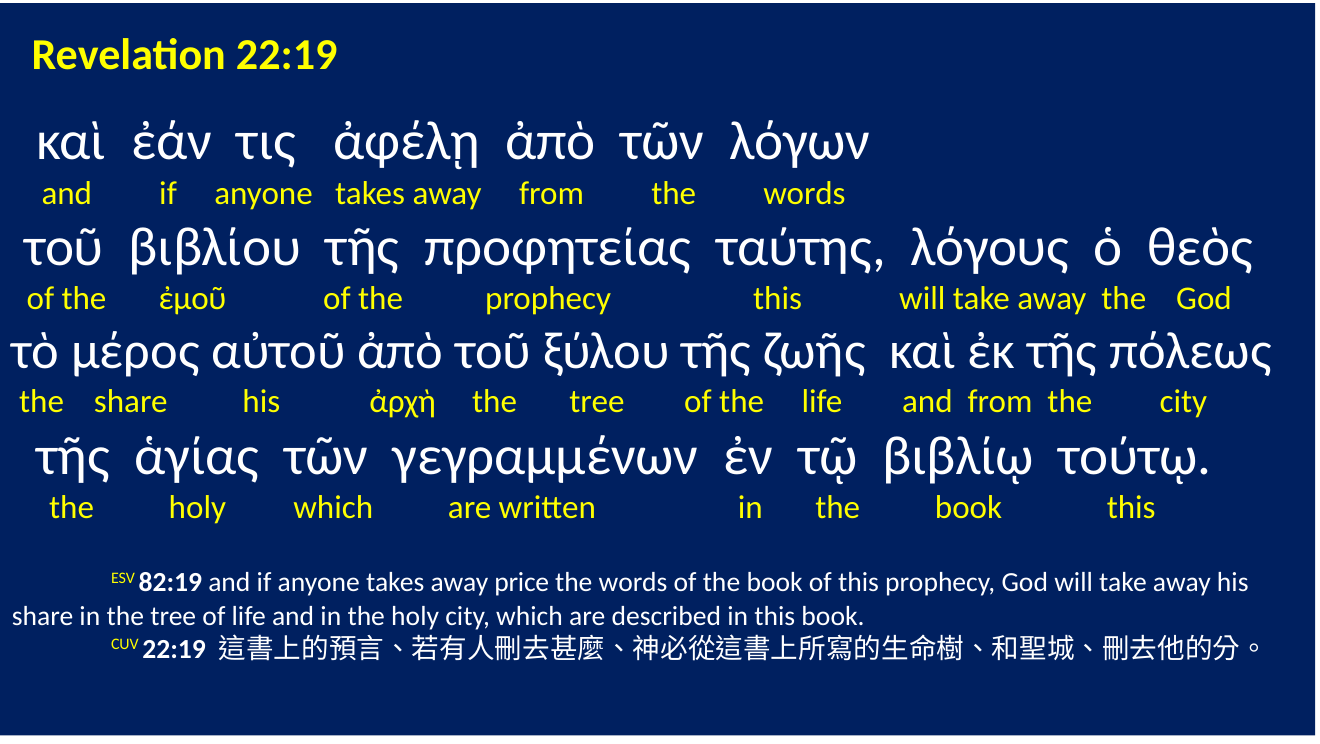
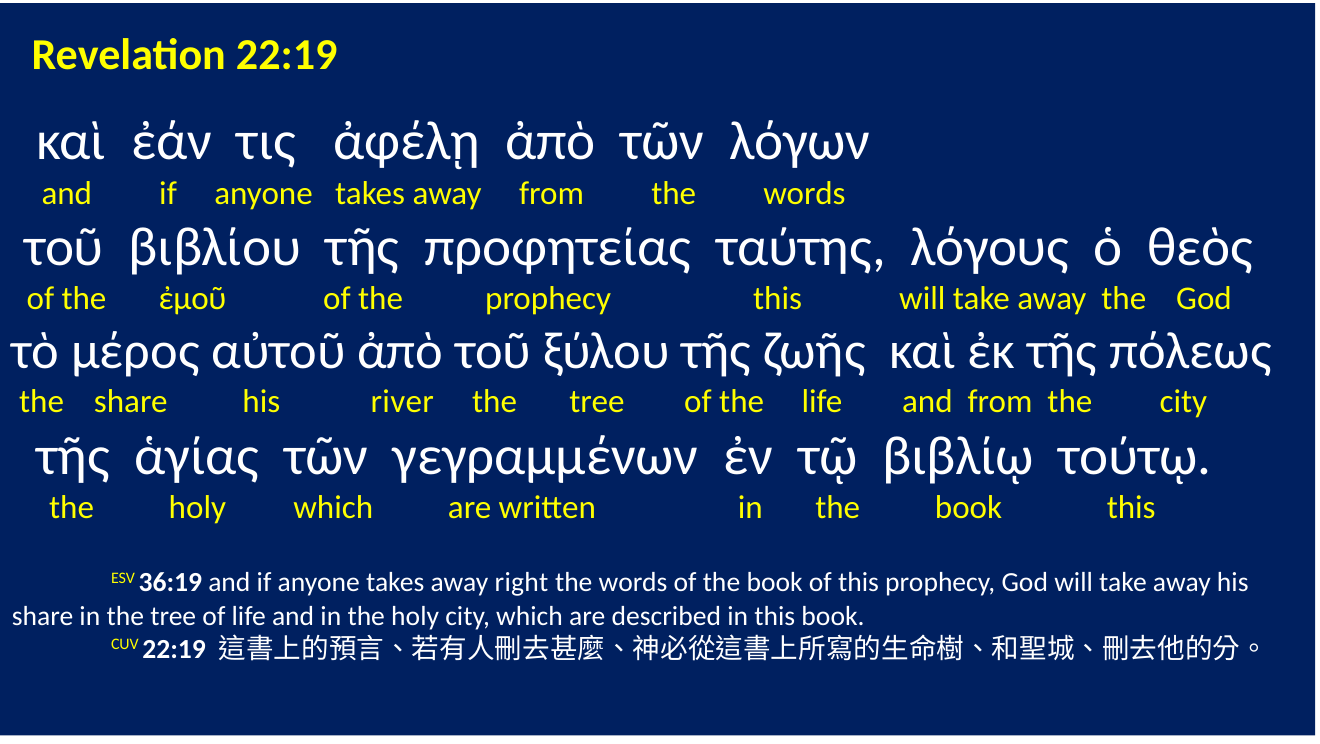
ἀρχὴ: ἀρχὴ -> river (402, 402)
82:19: 82:19 -> 36:19 (170, 583)
price: price -> right (521, 583)
